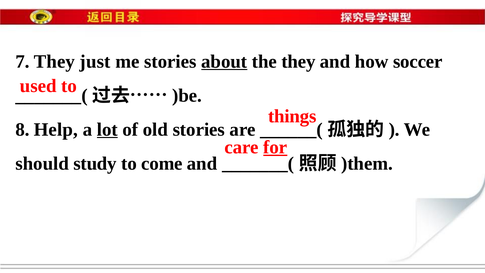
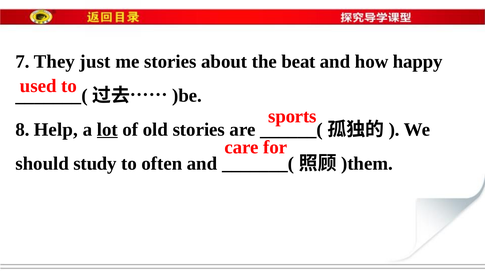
about underline: present -> none (224, 61)
the they: they -> beat (299, 61)
soccer: soccer -> happy (418, 61)
things: things -> sports (292, 116)
for underline: present -> none (275, 147)
come: come -> often (162, 163)
